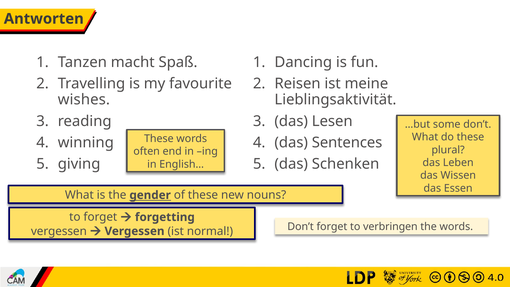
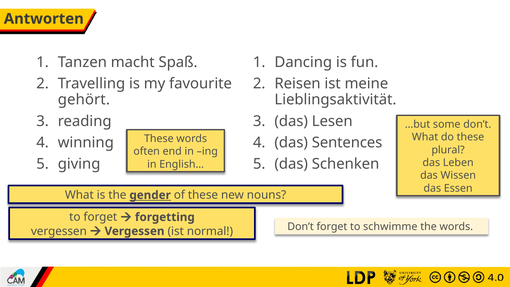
wishes: wishes -> gehört (84, 100)
verbringen: verbringen -> schwimme (390, 227)
